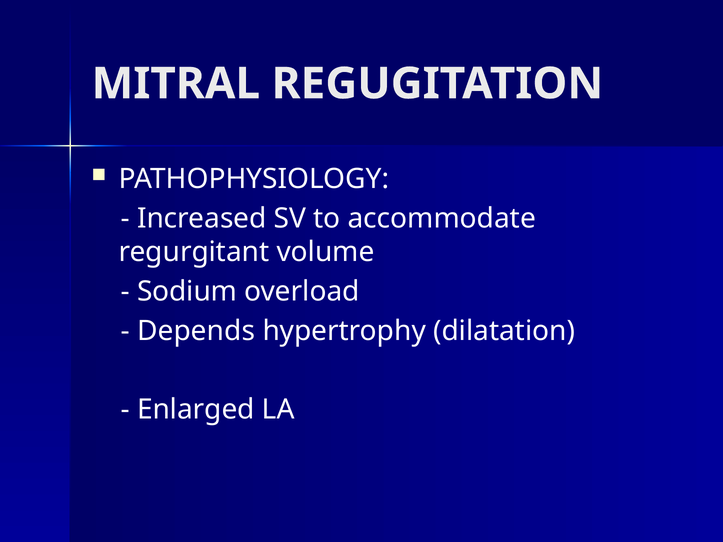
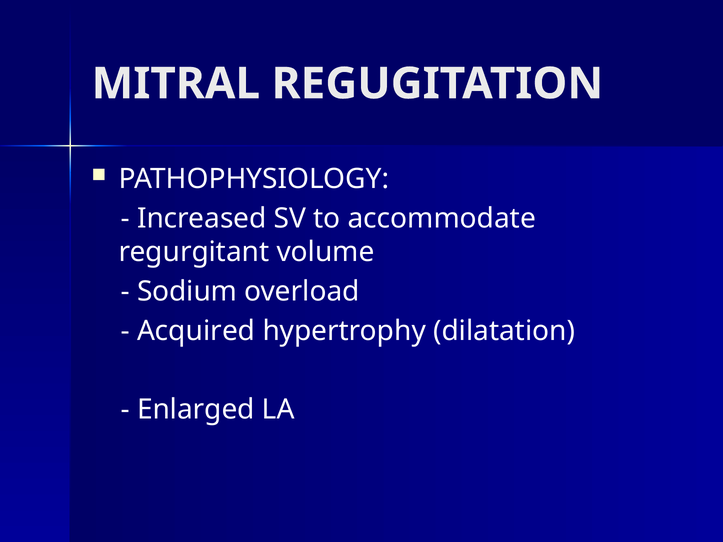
Depends: Depends -> Acquired (196, 331)
